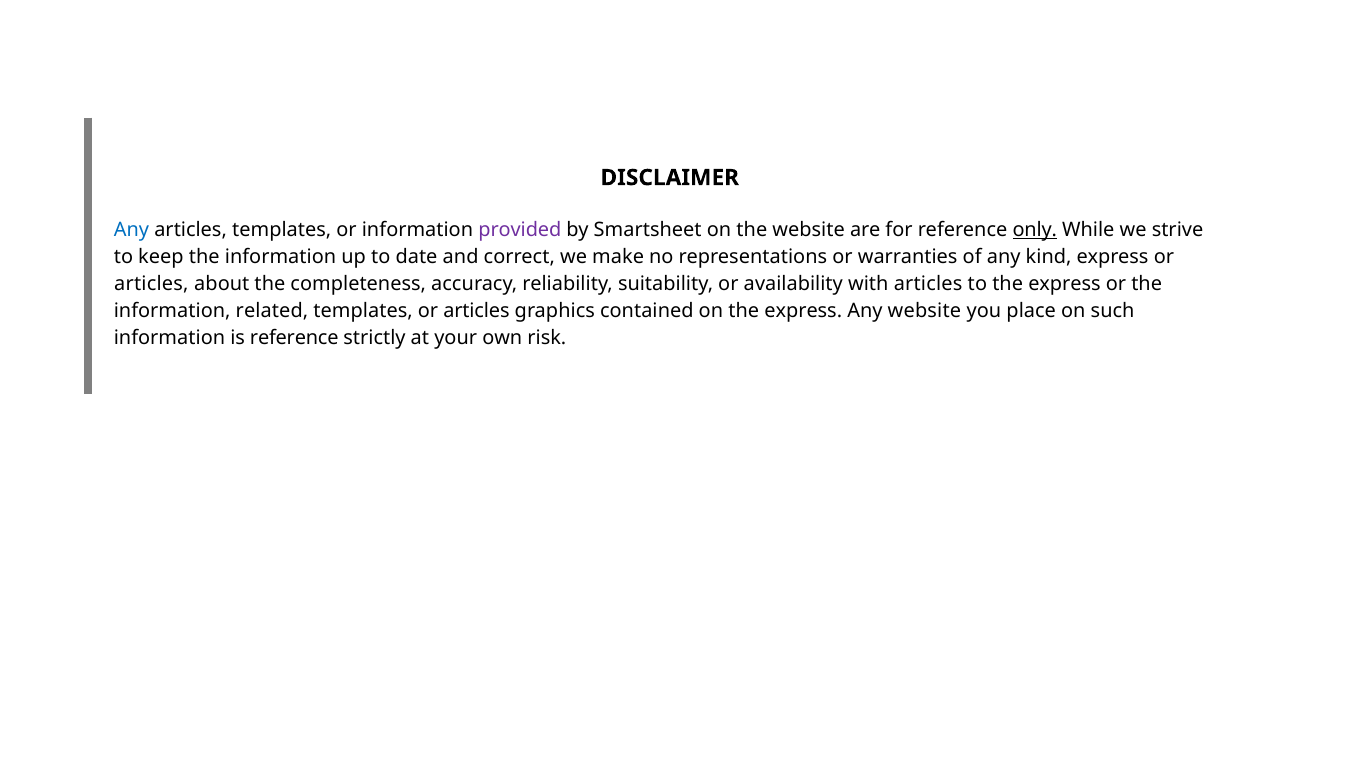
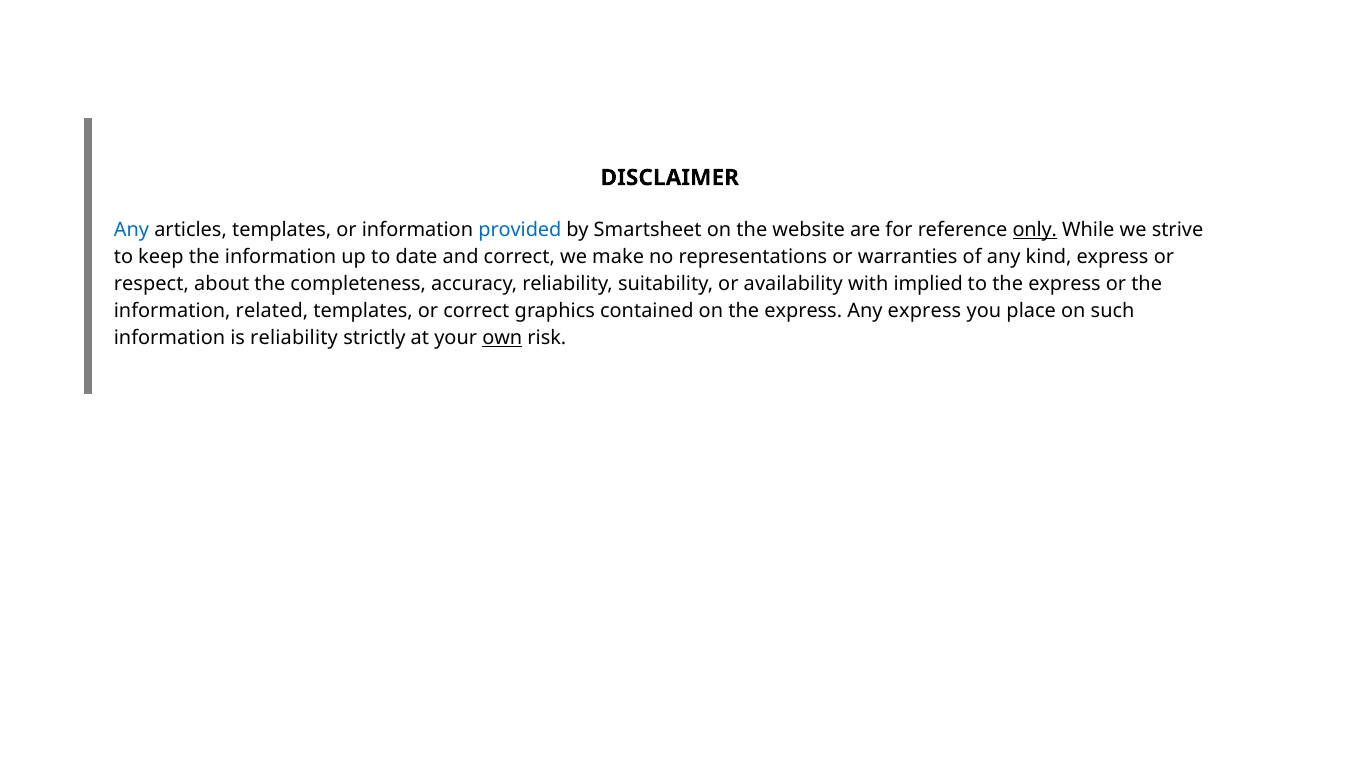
provided colour: purple -> blue (520, 230)
articles: articles -> respect (151, 284)
with articles: articles -> implied (928, 284)
templates or articles: articles -> correct (476, 311)
Any website: website -> express (924, 311)
is reference: reference -> reliability (294, 338)
own underline: none -> present (502, 338)
